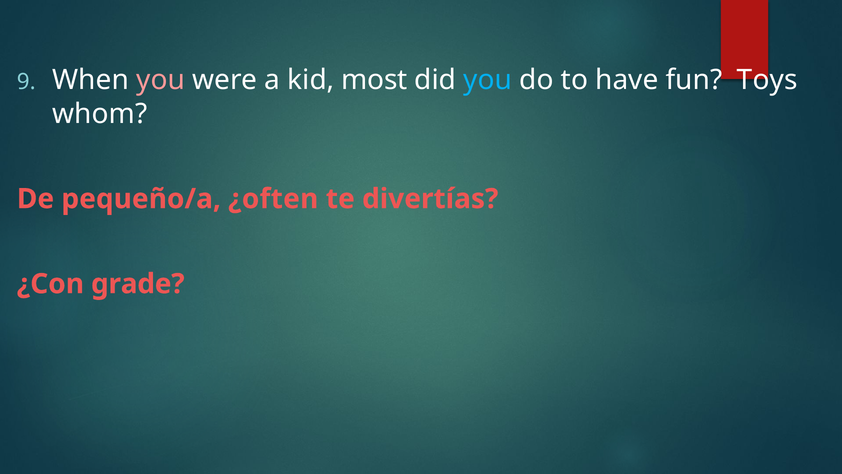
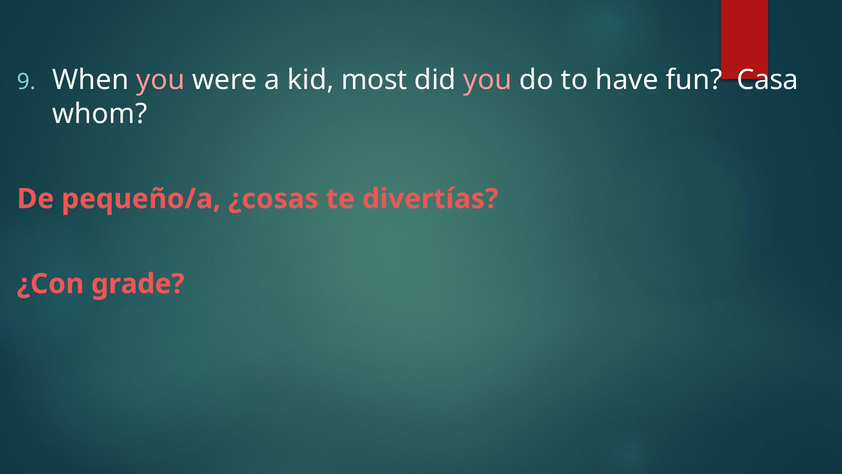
you colour: light blue -> pink (488, 80)
Toys: Toys -> Casa (768, 80)
¿often: ¿often -> ¿cosas (273, 199)
